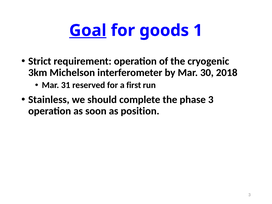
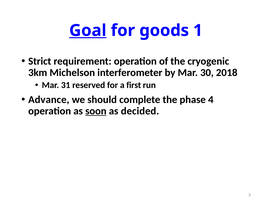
Stainless: Stainless -> Advance (49, 100)
phase 3: 3 -> 4 (211, 100)
soon underline: none -> present (96, 111)
position: position -> decided (140, 111)
